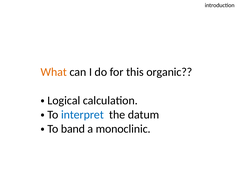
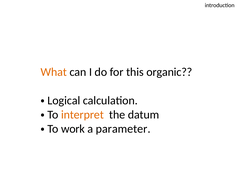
interpret colour: blue -> orange (82, 115)
band: band -> work (73, 129)
monoclinic: monoclinic -> parameter (123, 129)
